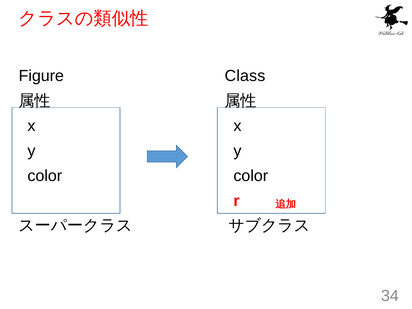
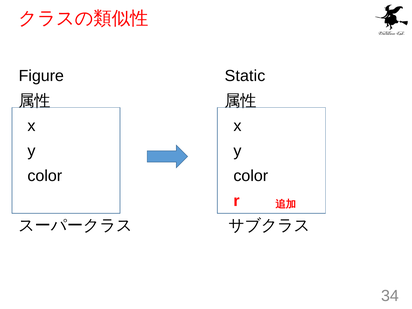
Class: Class -> Static (245, 76)
